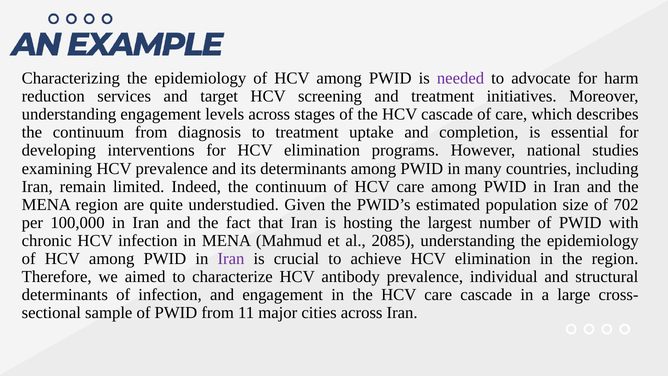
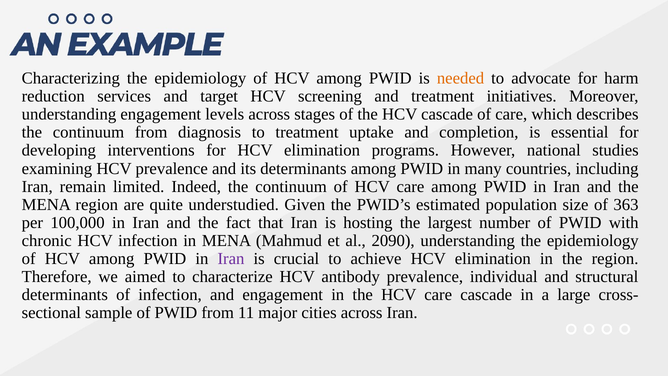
needed colour: purple -> orange (461, 78)
702: 702 -> 363 (626, 204)
2085: 2085 -> 2090 (393, 240)
